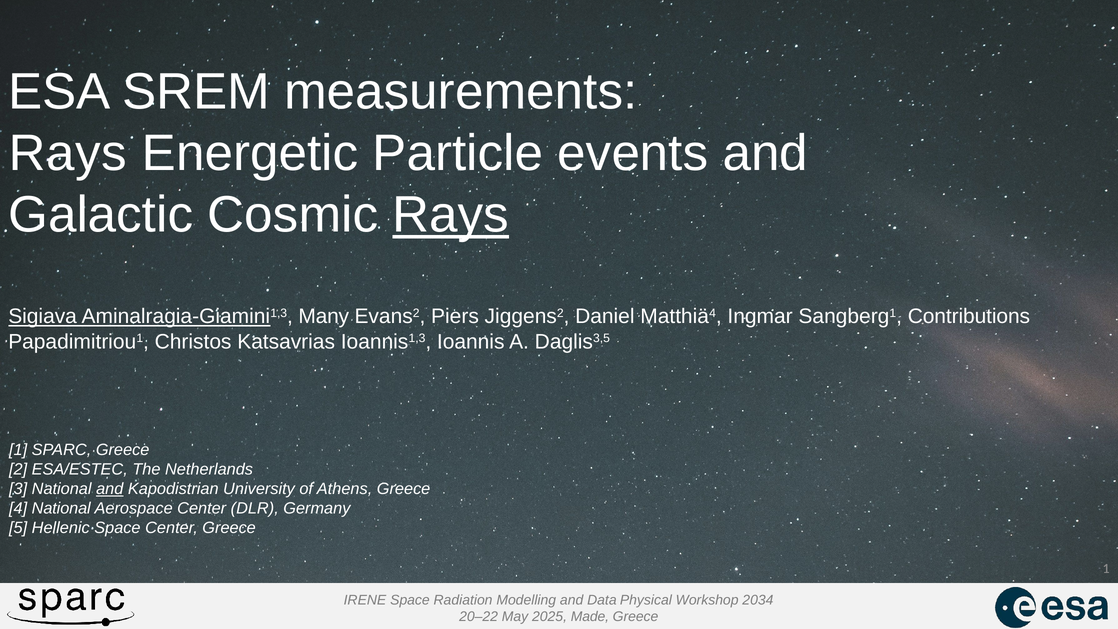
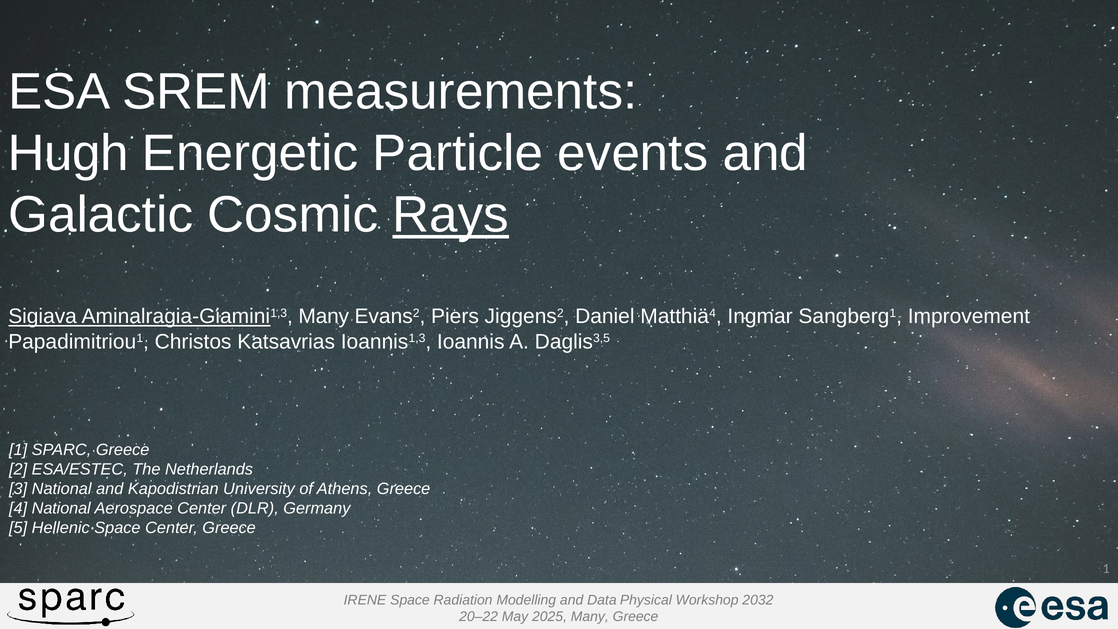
Rays: Rays -> Hugh (68, 153)
Contributions: Contributions -> Improvement (969, 316)
and underline: present -> none (110, 489)
2034: 2034 -> 2032 (758, 600)
2025 Made: Made -> Many (590, 617)
